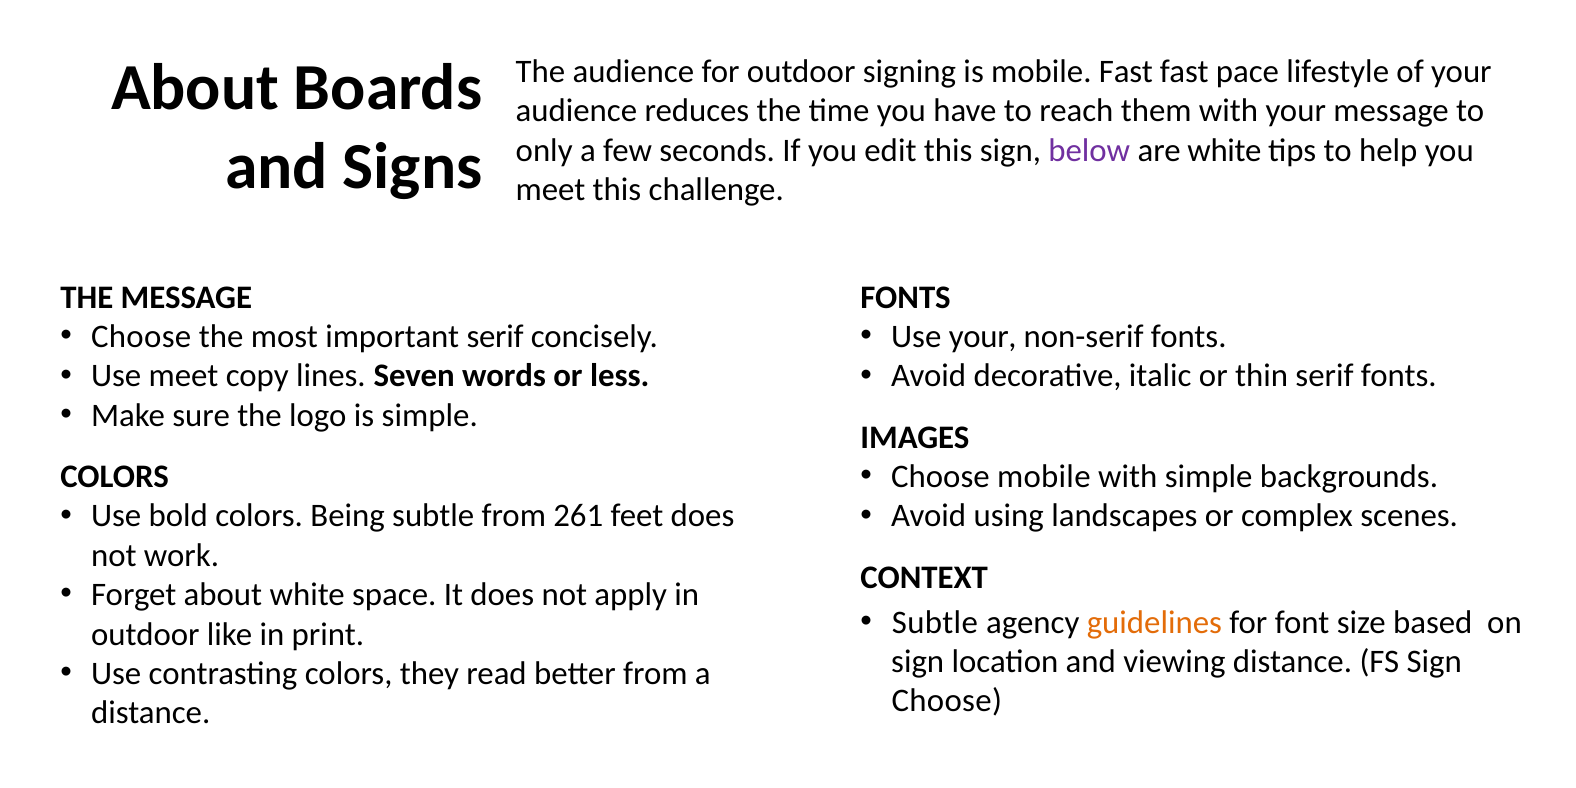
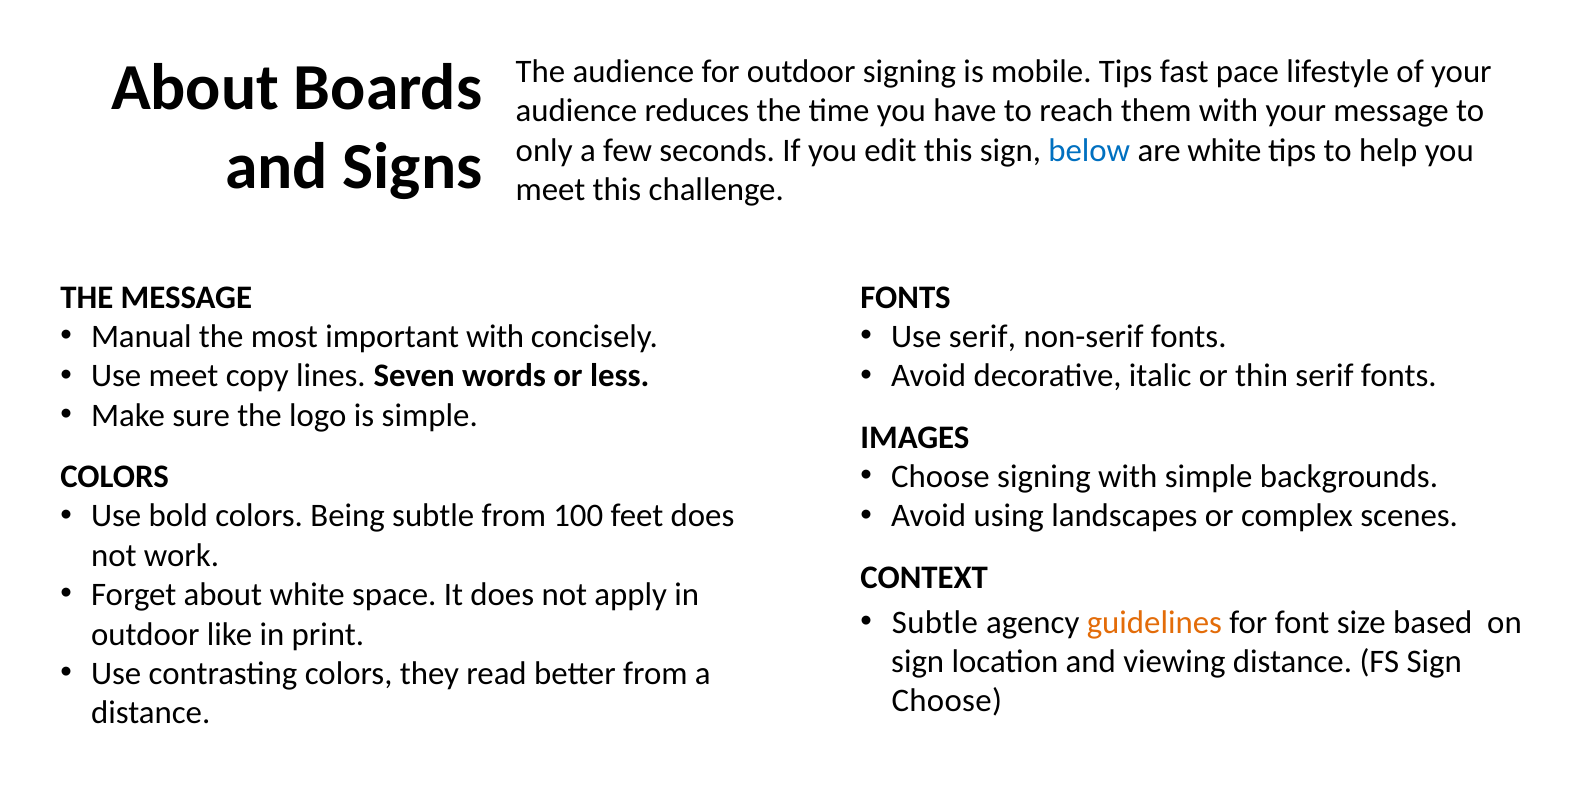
mobile Fast: Fast -> Tips (1126, 72)
below colour: purple -> blue (1089, 150)
Choose: Choose -> Manual (141, 337)
important serif: serif -> with (495, 337)
Use your: your -> serif (982, 337)
Choose mobile: mobile -> signing (1044, 477)
261: 261 -> 100 (578, 516)
